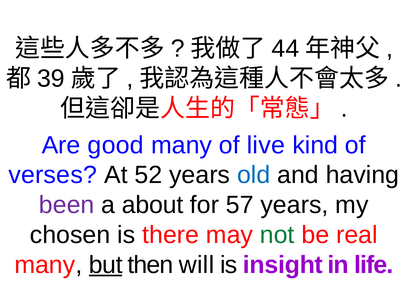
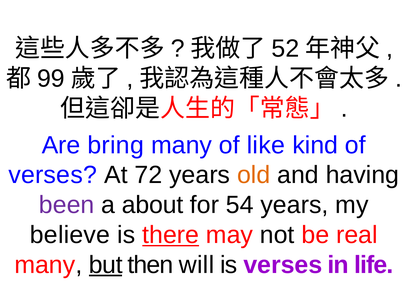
44: 44 -> 52 (285, 49)
39: 39 -> 99 (51, 79)
good: good -> bring (116, 145)
live: live -> like (266, 145)
52: 52 -> 72 (148, 175)
old colour: blue -> orange (254, 175)
57: 57 -> 54 (240, 205)
chosen: chosen -> believe (70, 235)
there underline: none -> present (171, 235)
not colour: green -> black (277, 235)
is insight: insight -> verses (283, 265)
